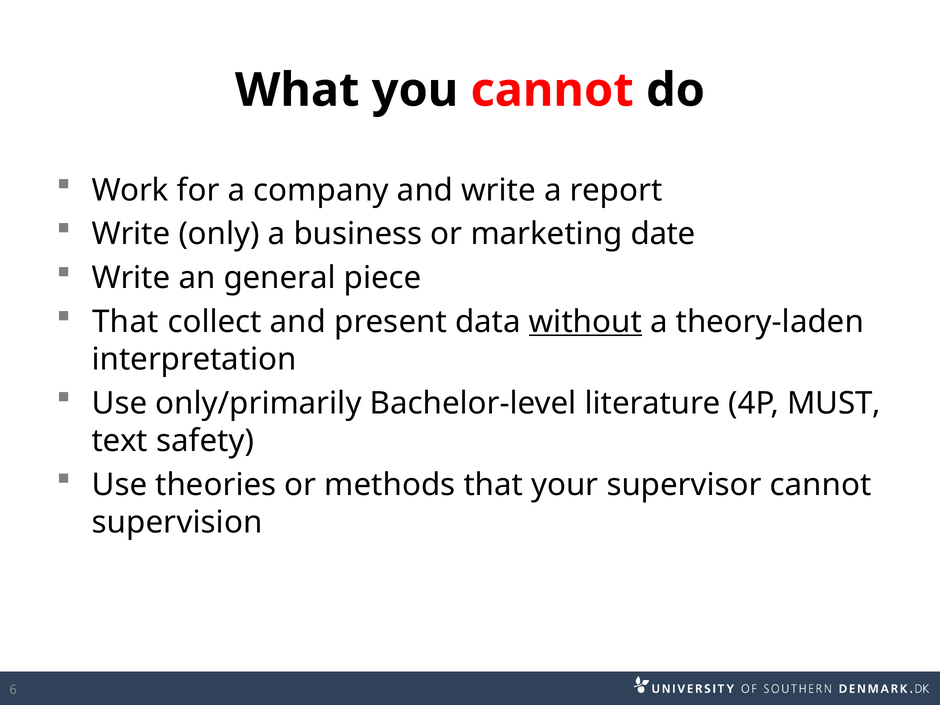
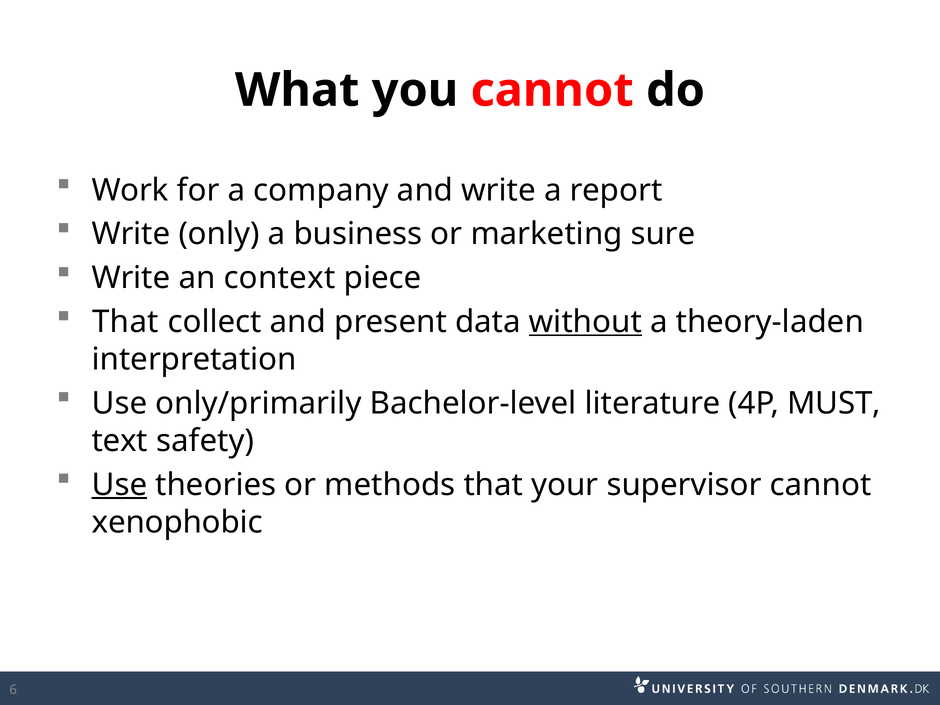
date: date -> sure (663, 234)
general: general -> context (280, 278)
Use underline: none -> present (119, 485)
supervision: supervision -> xenophobic (177, 522)
